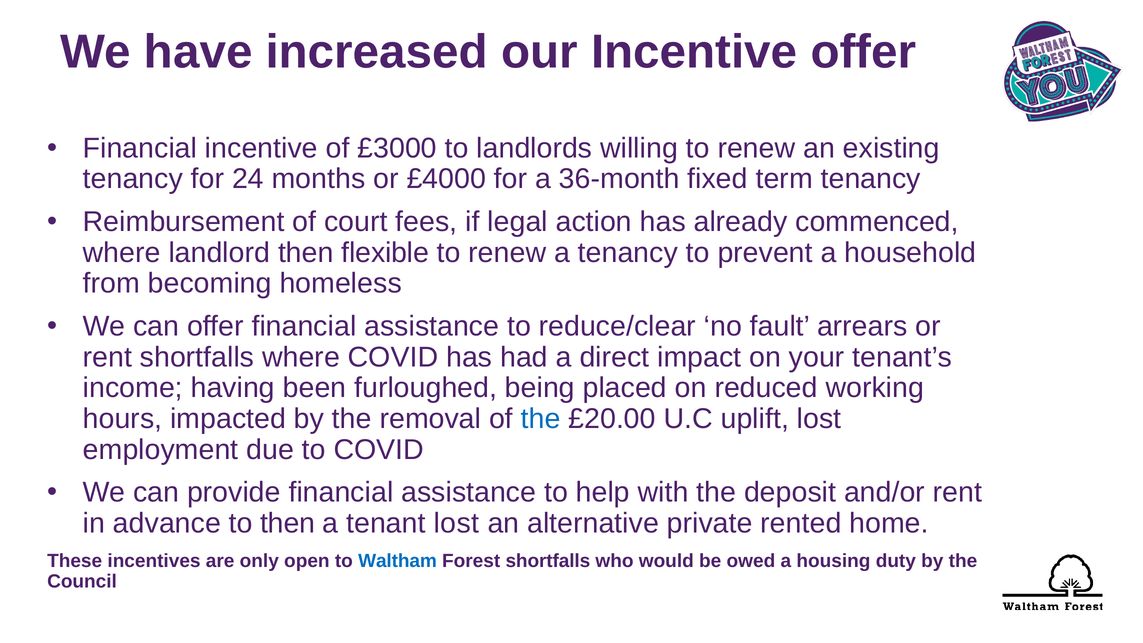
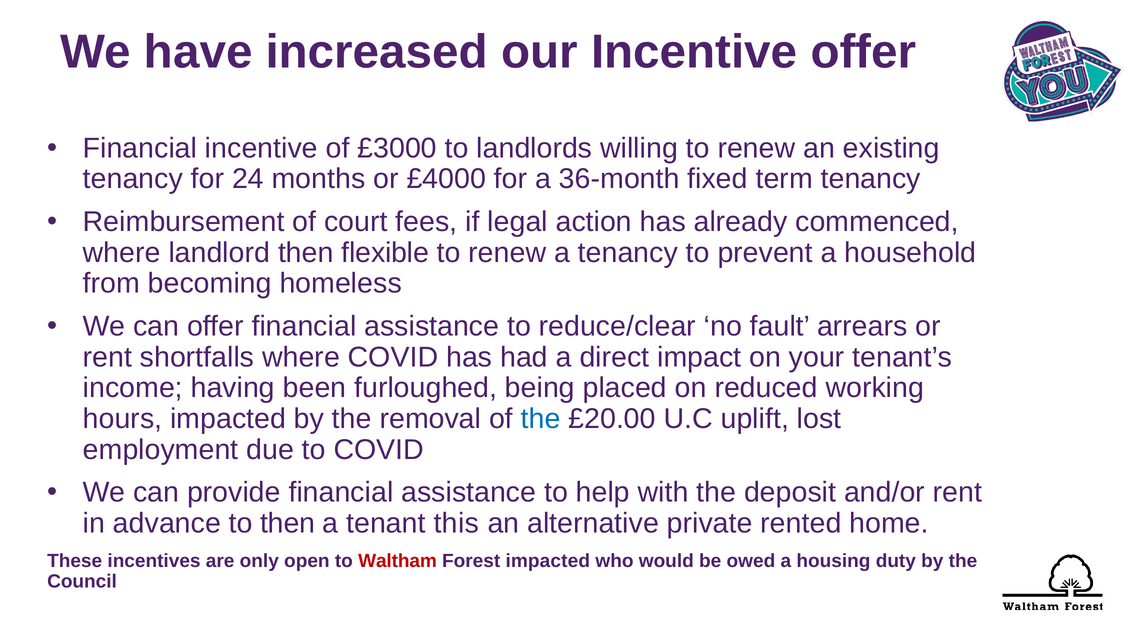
tenant lost: lost -> this (456, 523)
Waltham colour: blue -> red (398, 561)
Forest shortfalls: shortfalls -> impacted (548, 561)
